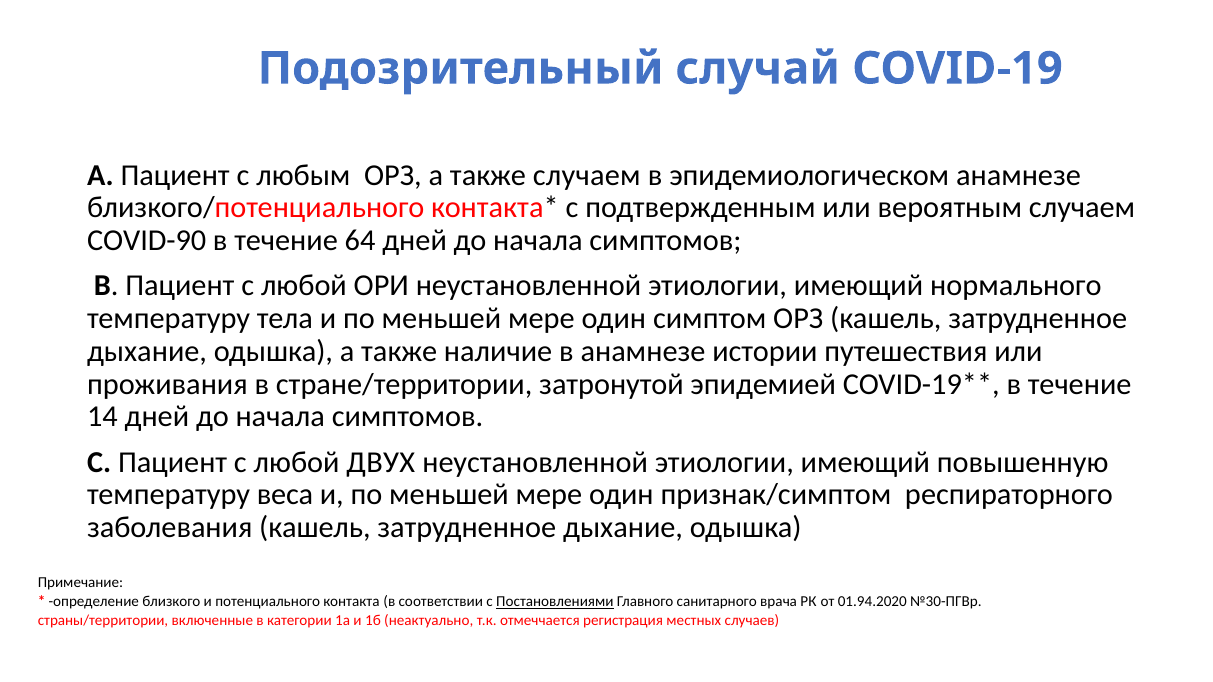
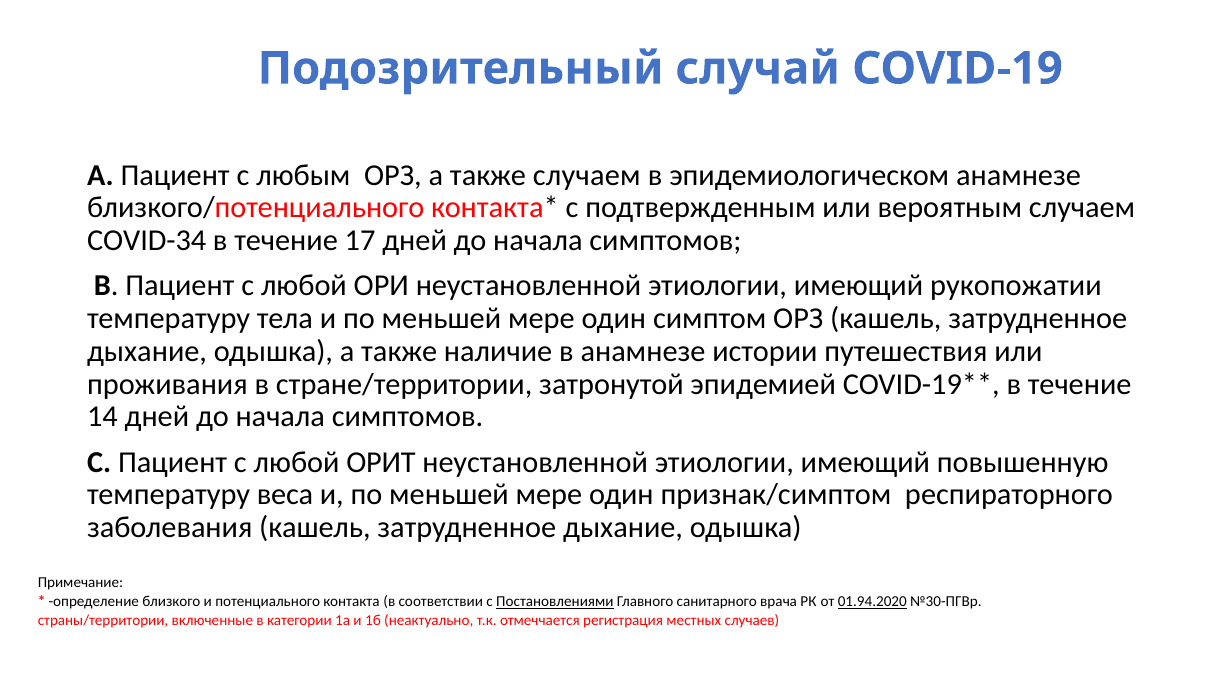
COVID-90: COVID-90 -> COVID-34 (147, 241)
64: 64 -> 17 (360, 241)
нормального: нормального -> рукопожатии (1016, 286)
ДВУХ: ДВУХ -> ОРИТ (381, 462)
01.94.2020 underline: none -> present (872, 602)
